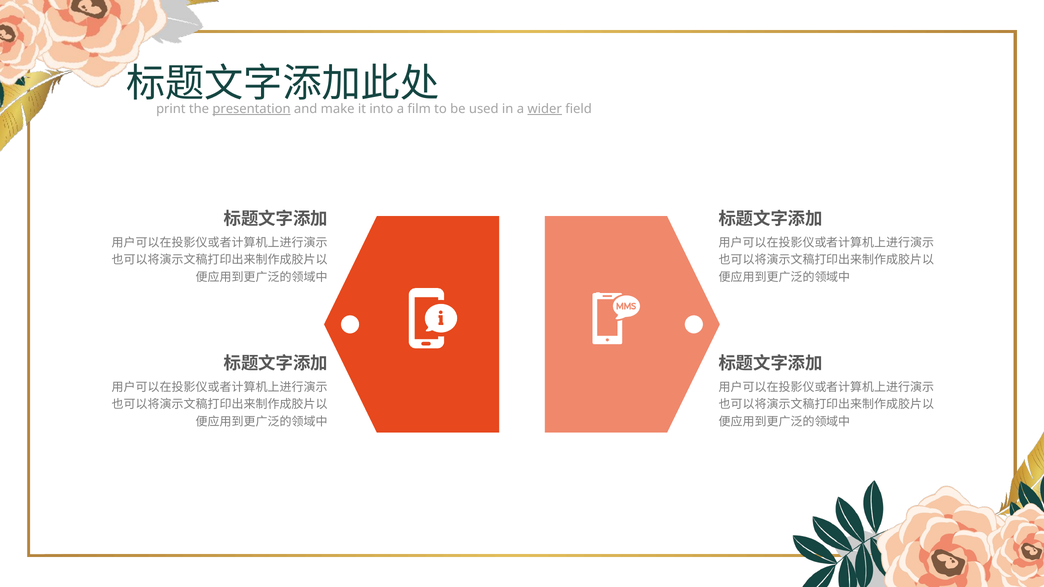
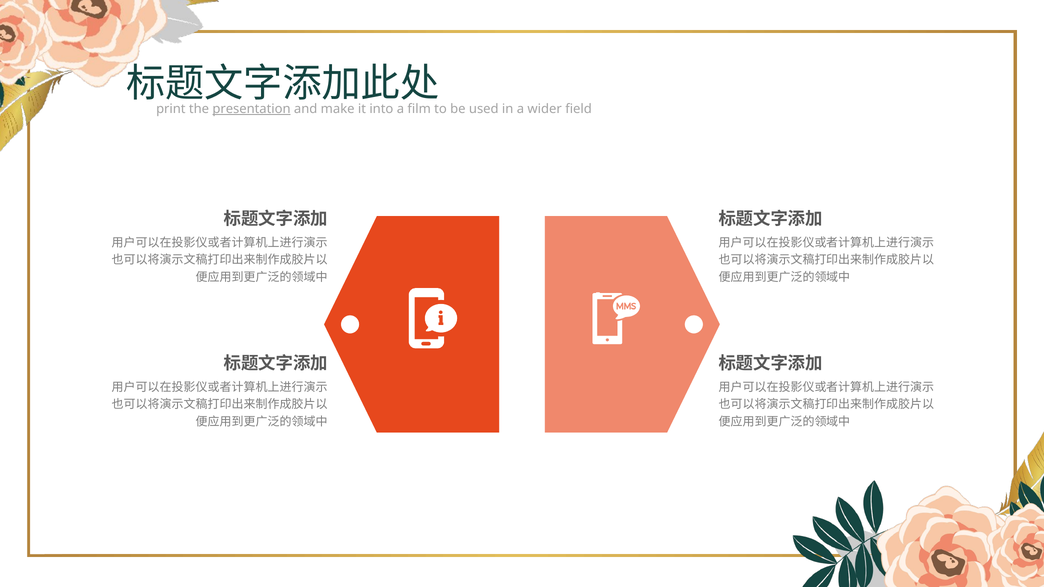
wider underline: present -> none (545, 109)
